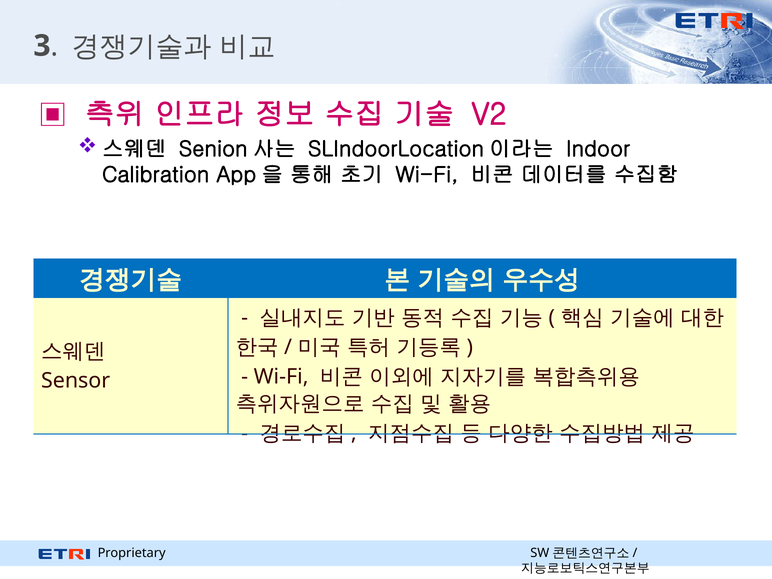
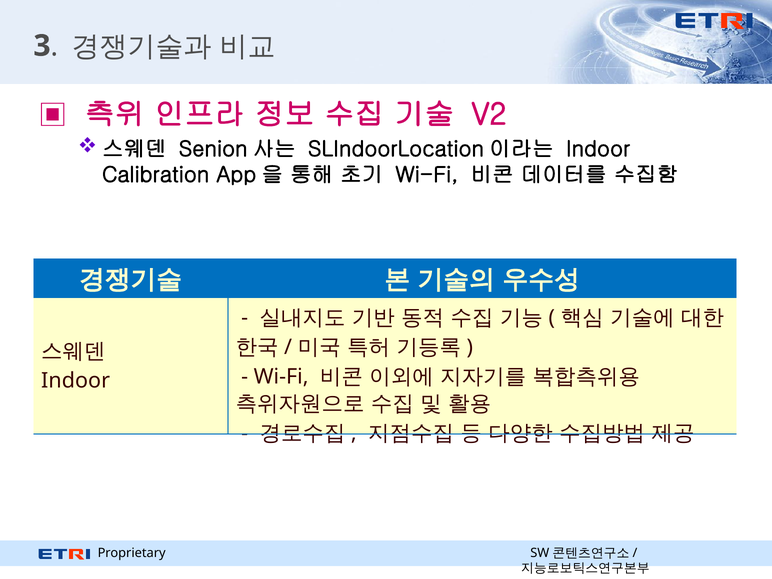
Sensor: Sensor -> Indoor (76, 381)
